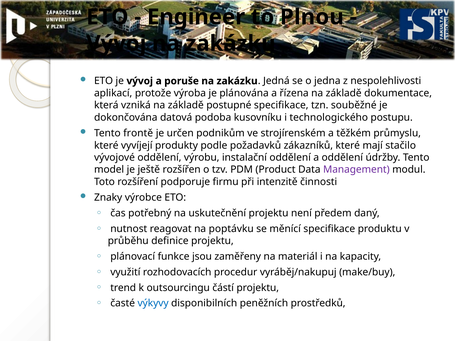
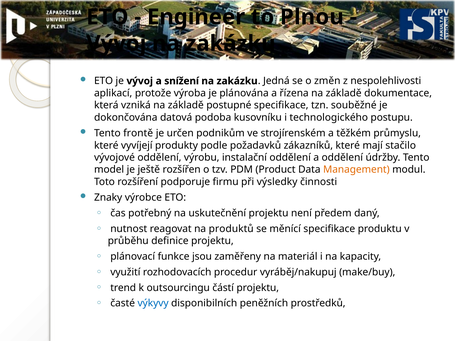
poruše: poruše -> snížení (182, 81)
jedna: jedna -> změn (327, 81)
Management colour: purple -> orange (356, 170)
intenzitě: intenzitě -> výsledky (277, 182)
poptávku: poptávku -> produktů (231, 229)
